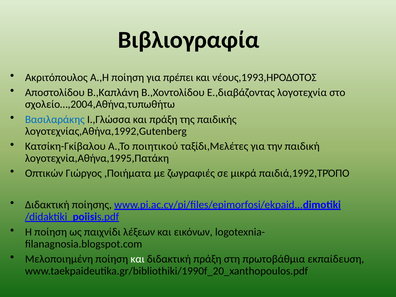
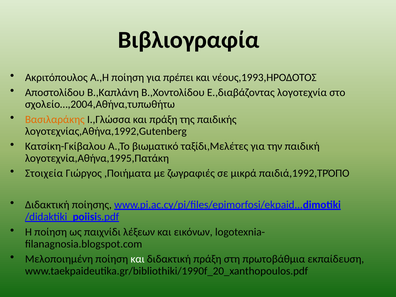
Βασιλαράκης colour: blue -> orange (55, 119)
ποιητικού: ποιητικού -> βιωματικό (155, 146)
Οπτικών: Οπτικών -> Στοιχεία (44, 173)
